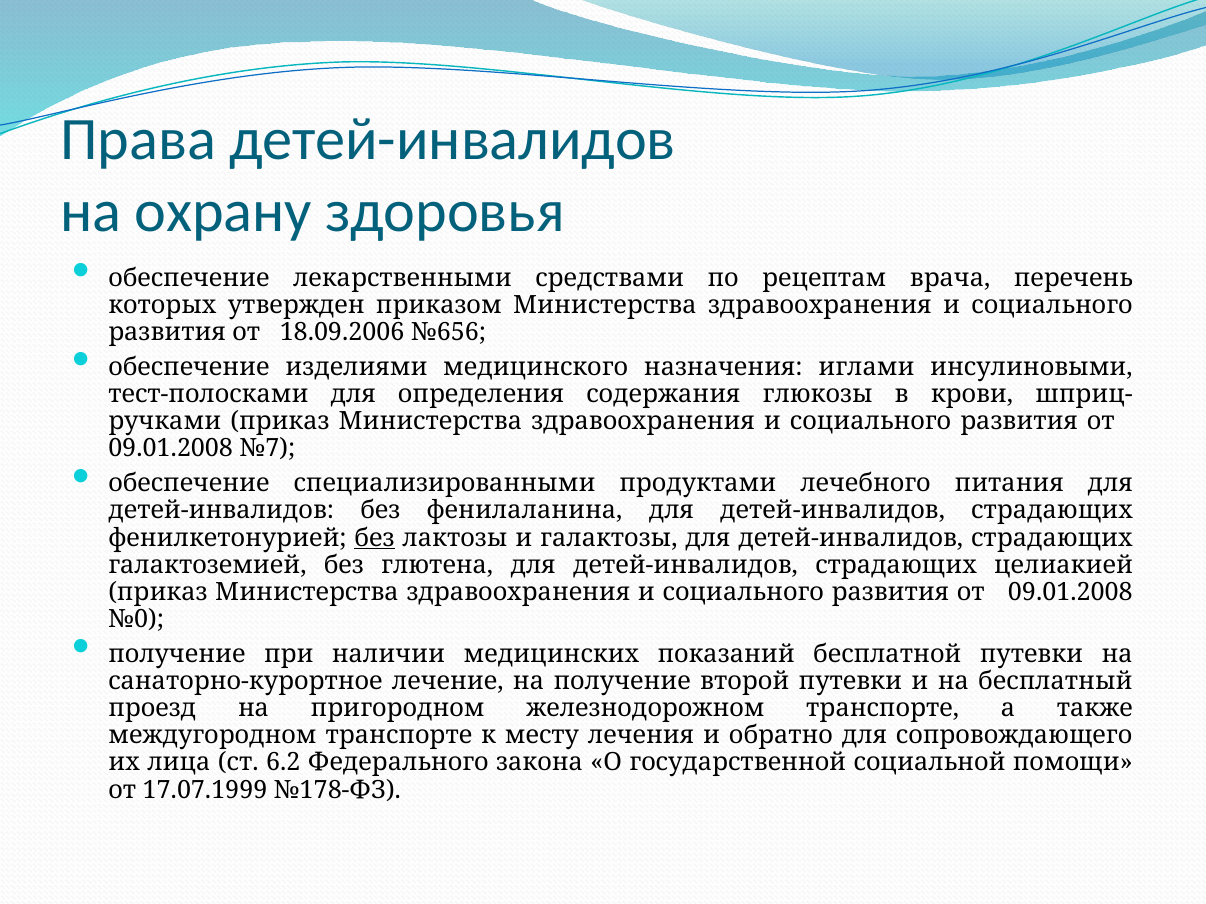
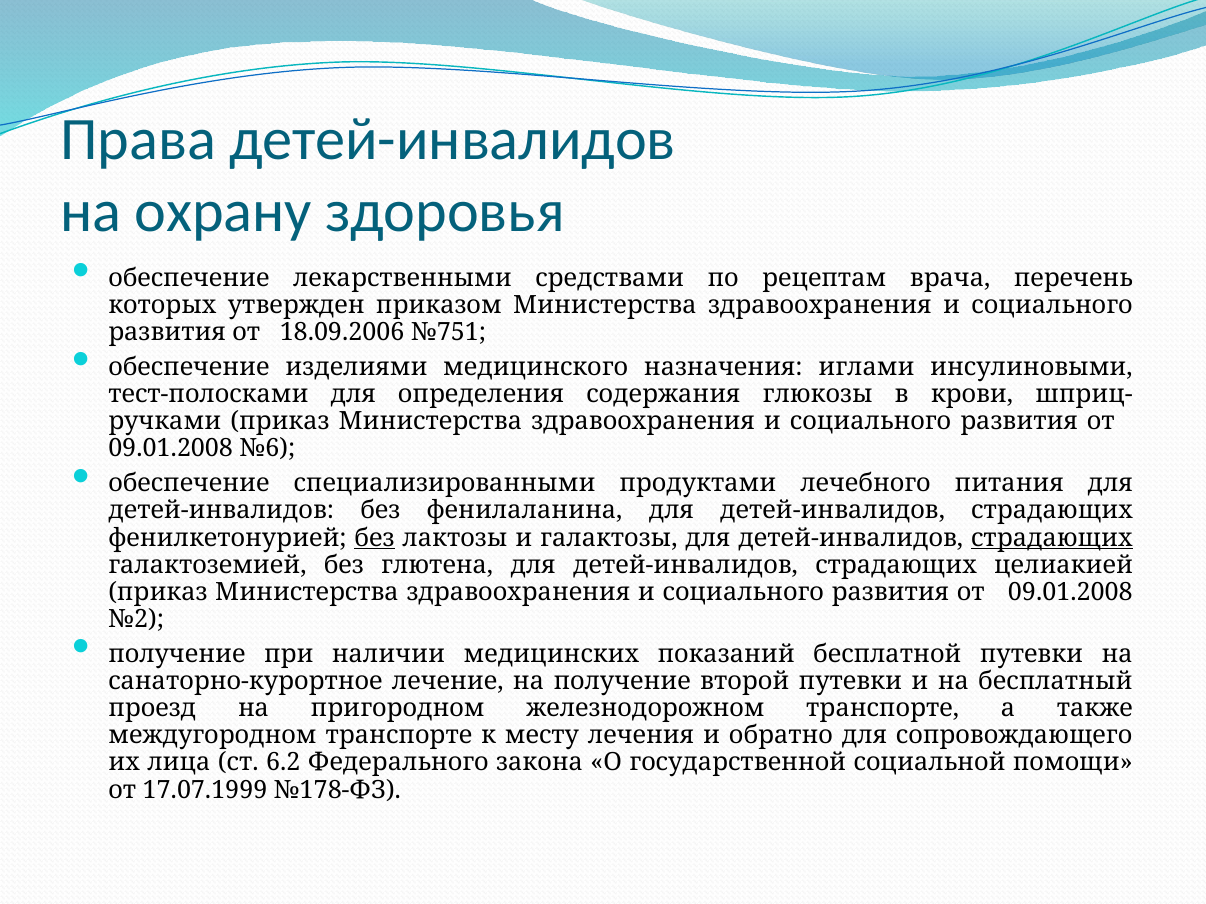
№656: №656 -> №751 (449, 332)
№7: №7 -> №6 (267, 449)
страдающих underline: none -> present (1052, 538)
№0: №0 -> №2 (136, 619)
